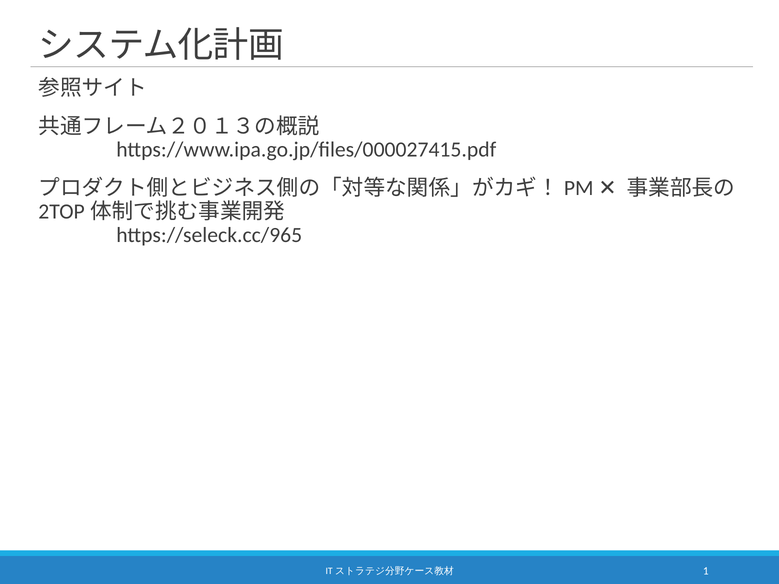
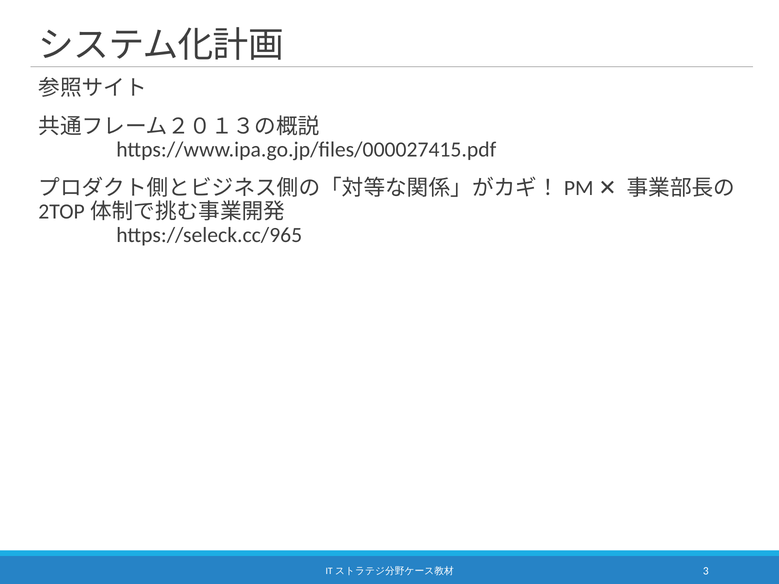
1: 1 -> 3 (706, 571)
